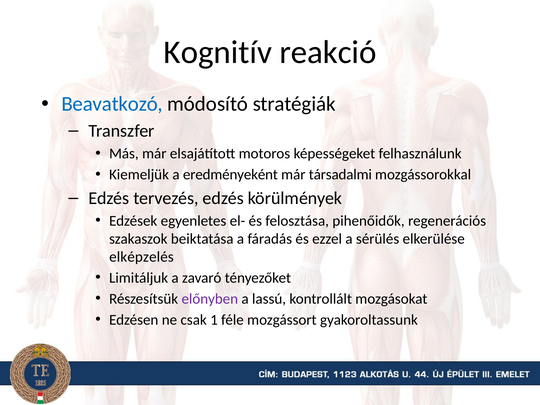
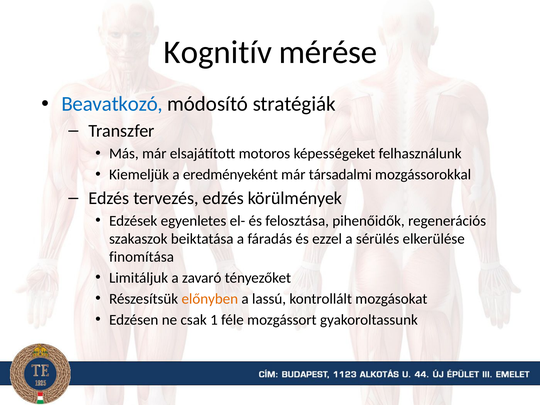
reakció: reakció -> mérése (328, 52)
elképzelés: elképzelés -> finomítása (142, 257)
előnyben colour: purple -> orange (210, 299)
